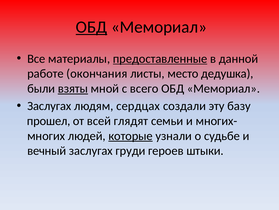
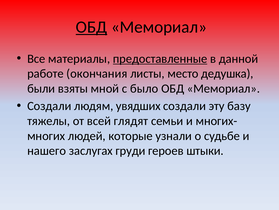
взяты underline: present -> none (73, 88)
всего: всего -> было (144, 88)
Заслугах: Заслугах -> Создали (49, 106)
сердцах: сердцах -> увядших (138, 106)
прошел: прошел -> тяжелы (49, 121)
которые underline: present -> none (131, 135)
вечный: вечный -> нашего (47, 150)
